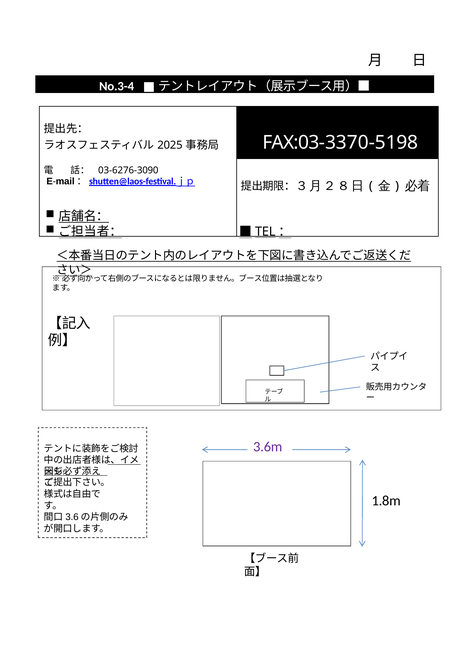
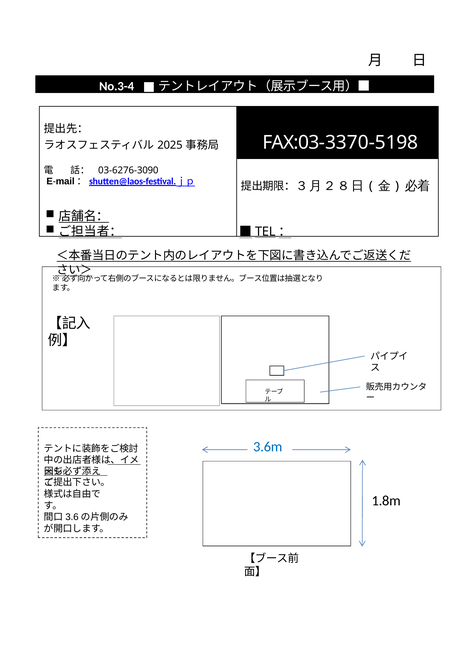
3.6m colour: purple -> blue (268, 447)
